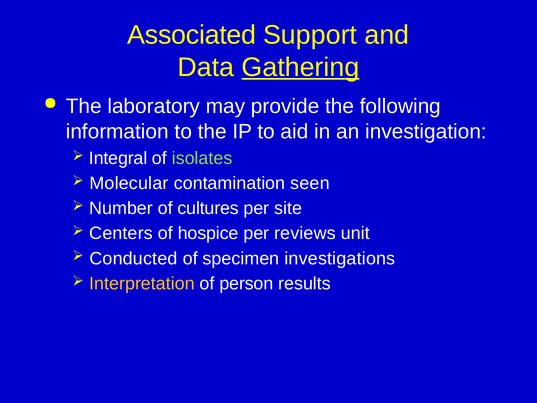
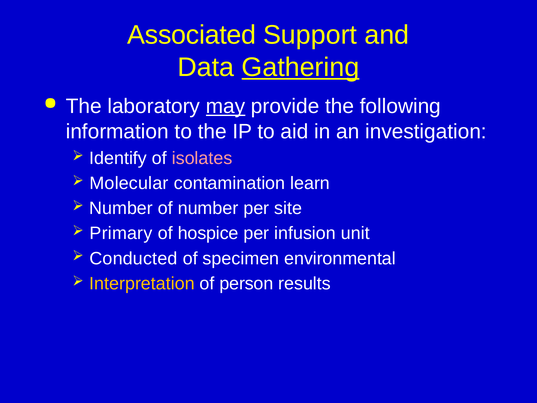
may underline: none -> present (226, 106)
Integral: Integral -> Identify (118, 158)
isolates colour: light green -> pink (202, 158)
seen: seen -> learn (310, 183)
of cultures: cultures -> number (208, 208)
Centers: Centers -> Primary (121, 233)
reviews: reviews -> infusion (305, 233)
investigations: investigations -> environmental (340, 258)
